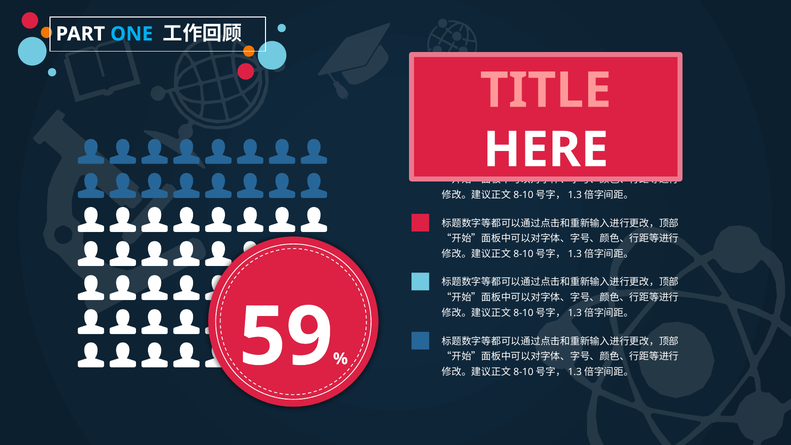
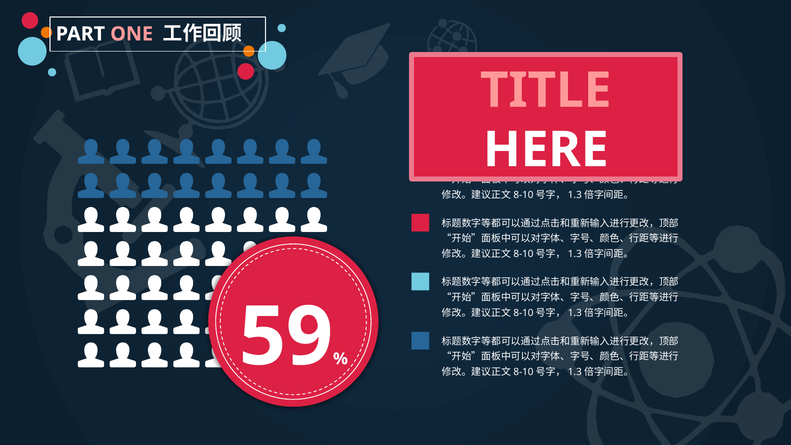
ONE colour: light blue -> pink (132, 34)
